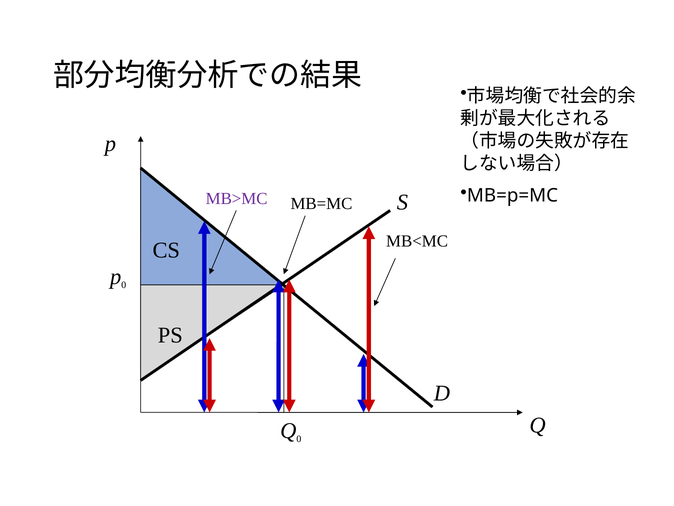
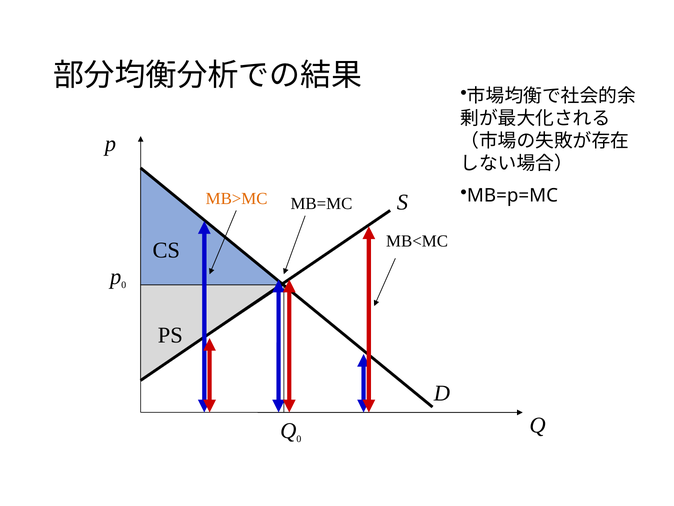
MB>MC colour: purple -> orange (237, 198)
